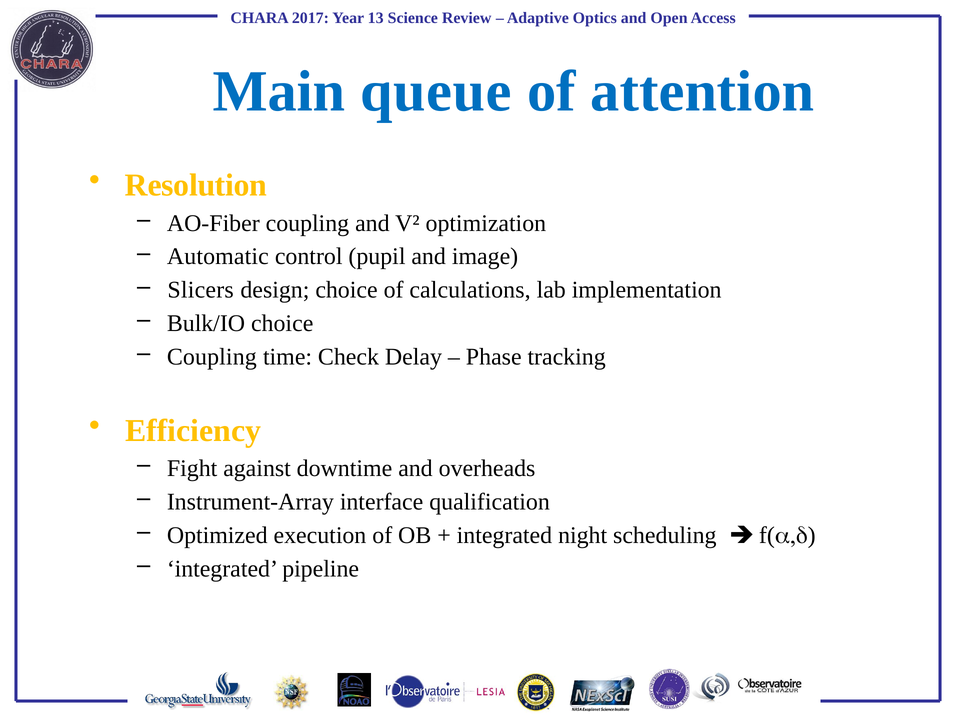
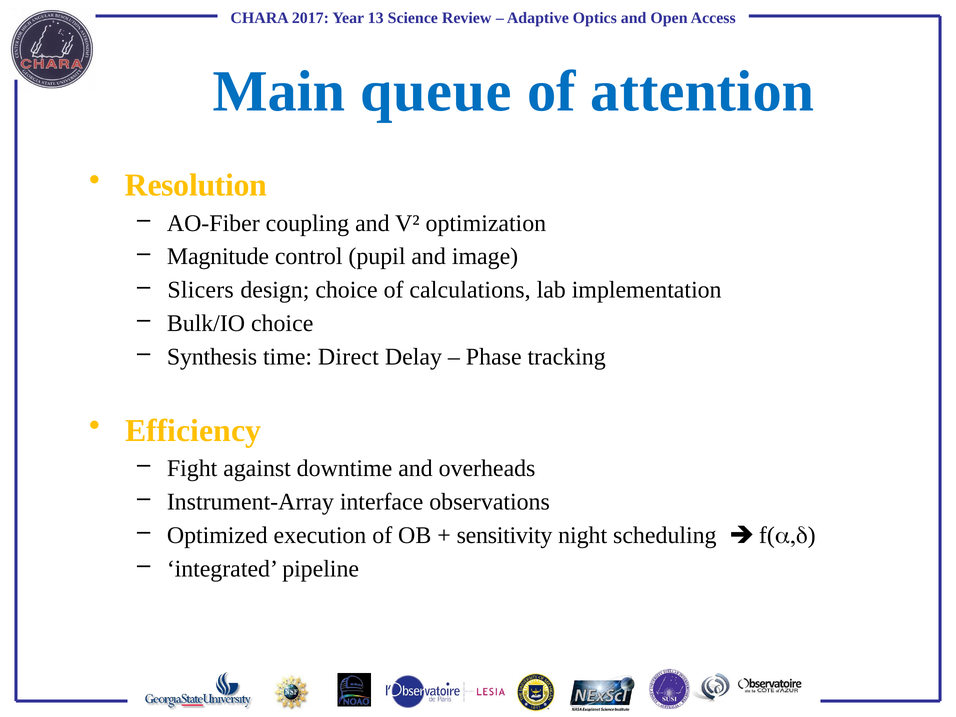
Automatic: Automatic -> Magnitude (218, 257)
Coupling: Coupling -> Synthesis (212, 357)
Check: Check -> Direct (348, 357)
qualification: qualification -> observations (490, 502)
integrated: integrated -> sensitivity (505, 535)
